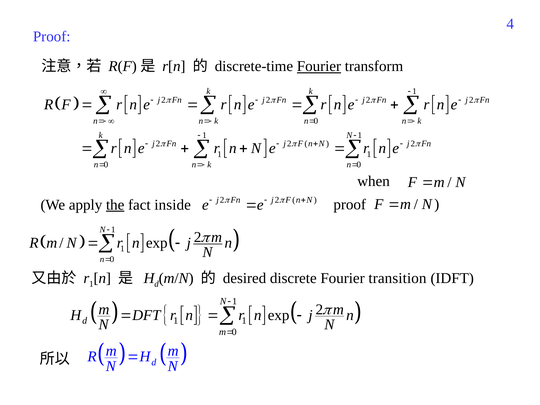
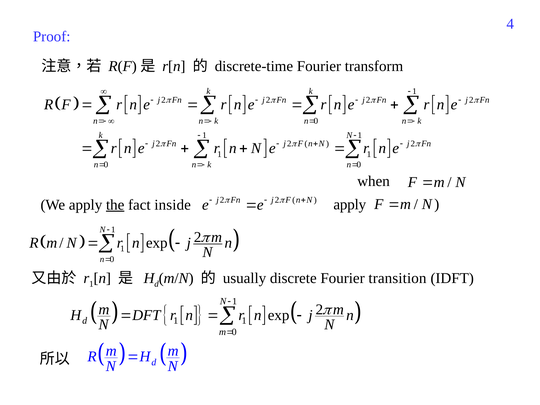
Fourier underline: present -> none (319, 66)
proof: proof -> apply (350, 205)
desired: desired -> usually (245, 278)
